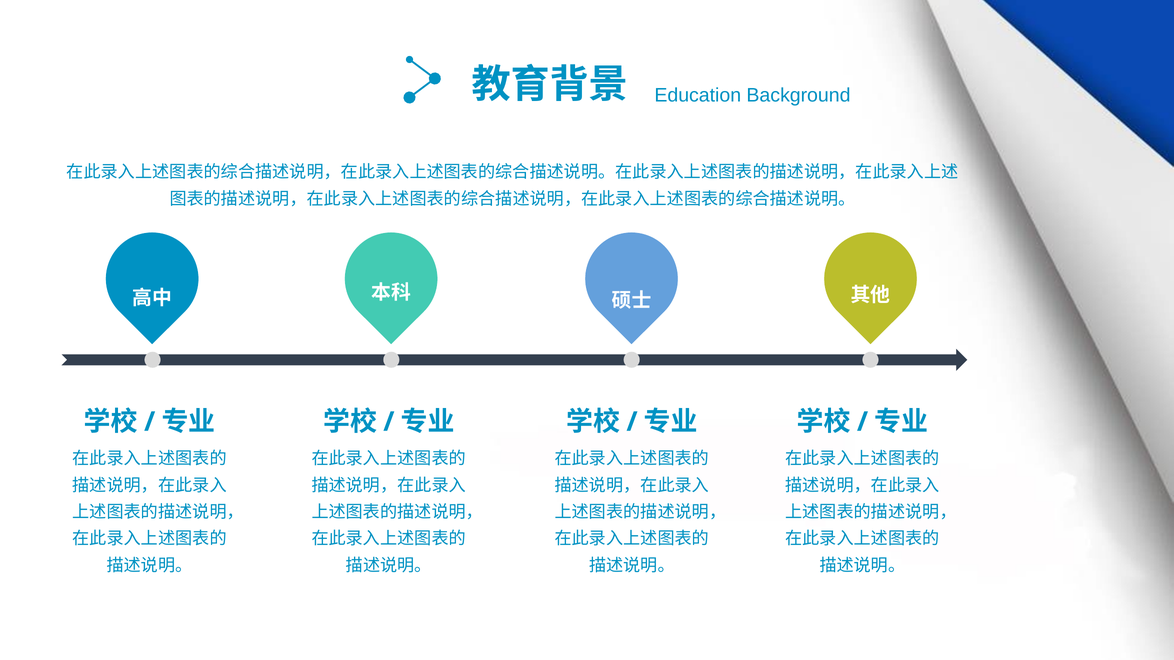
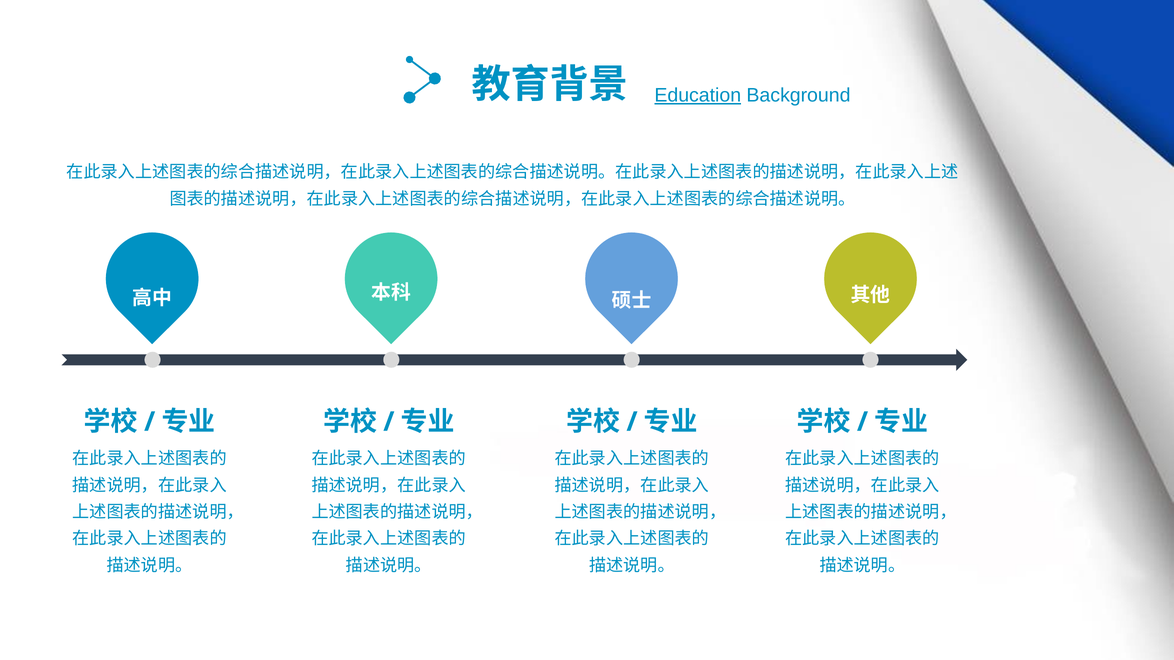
Education underline: none -> present (698, 95)
